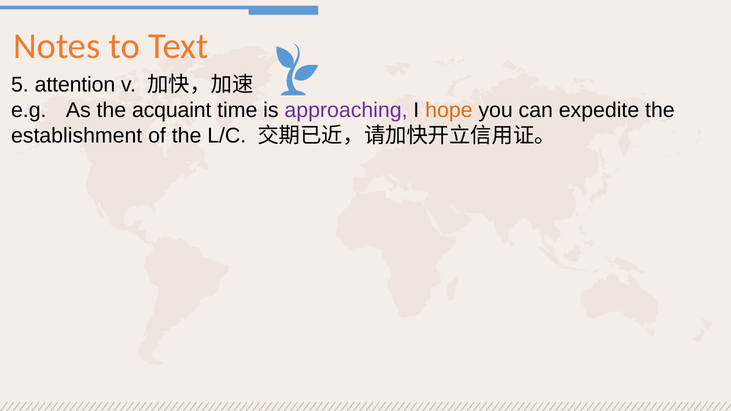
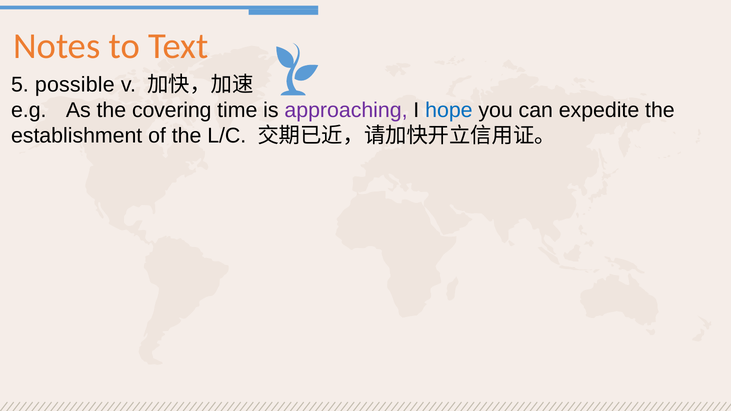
attention: attention -> possible (75, 85)
acquaint: acquaint -> covering (172, 110)
hope colour: orange -> blue (449, 110)
